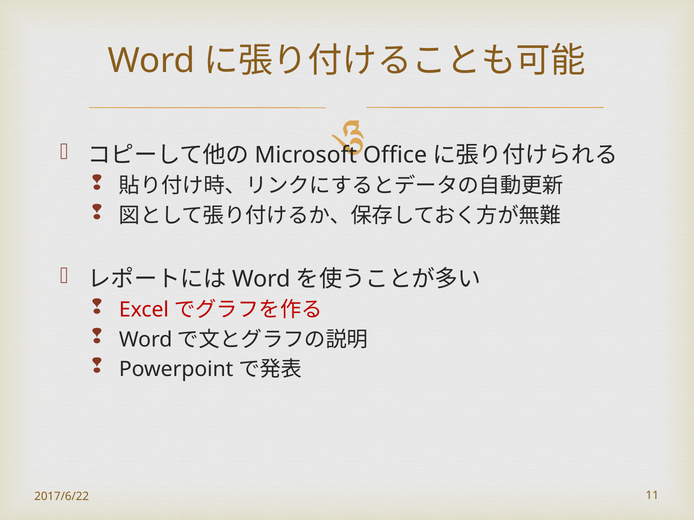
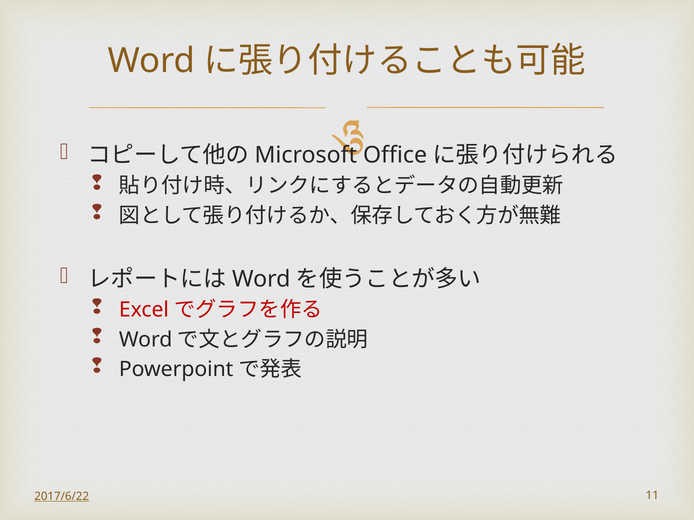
2017/6/22 underline: none -> present (62, 497)
